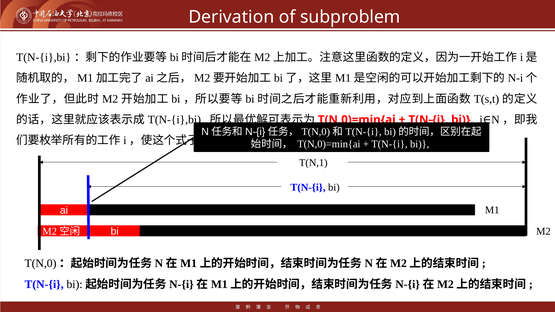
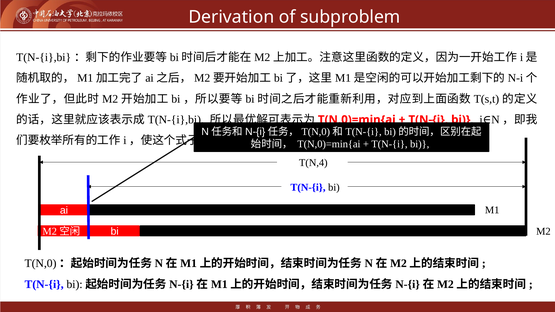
T(N,1: T(N,1 -> T(N,4 (313, 163)
